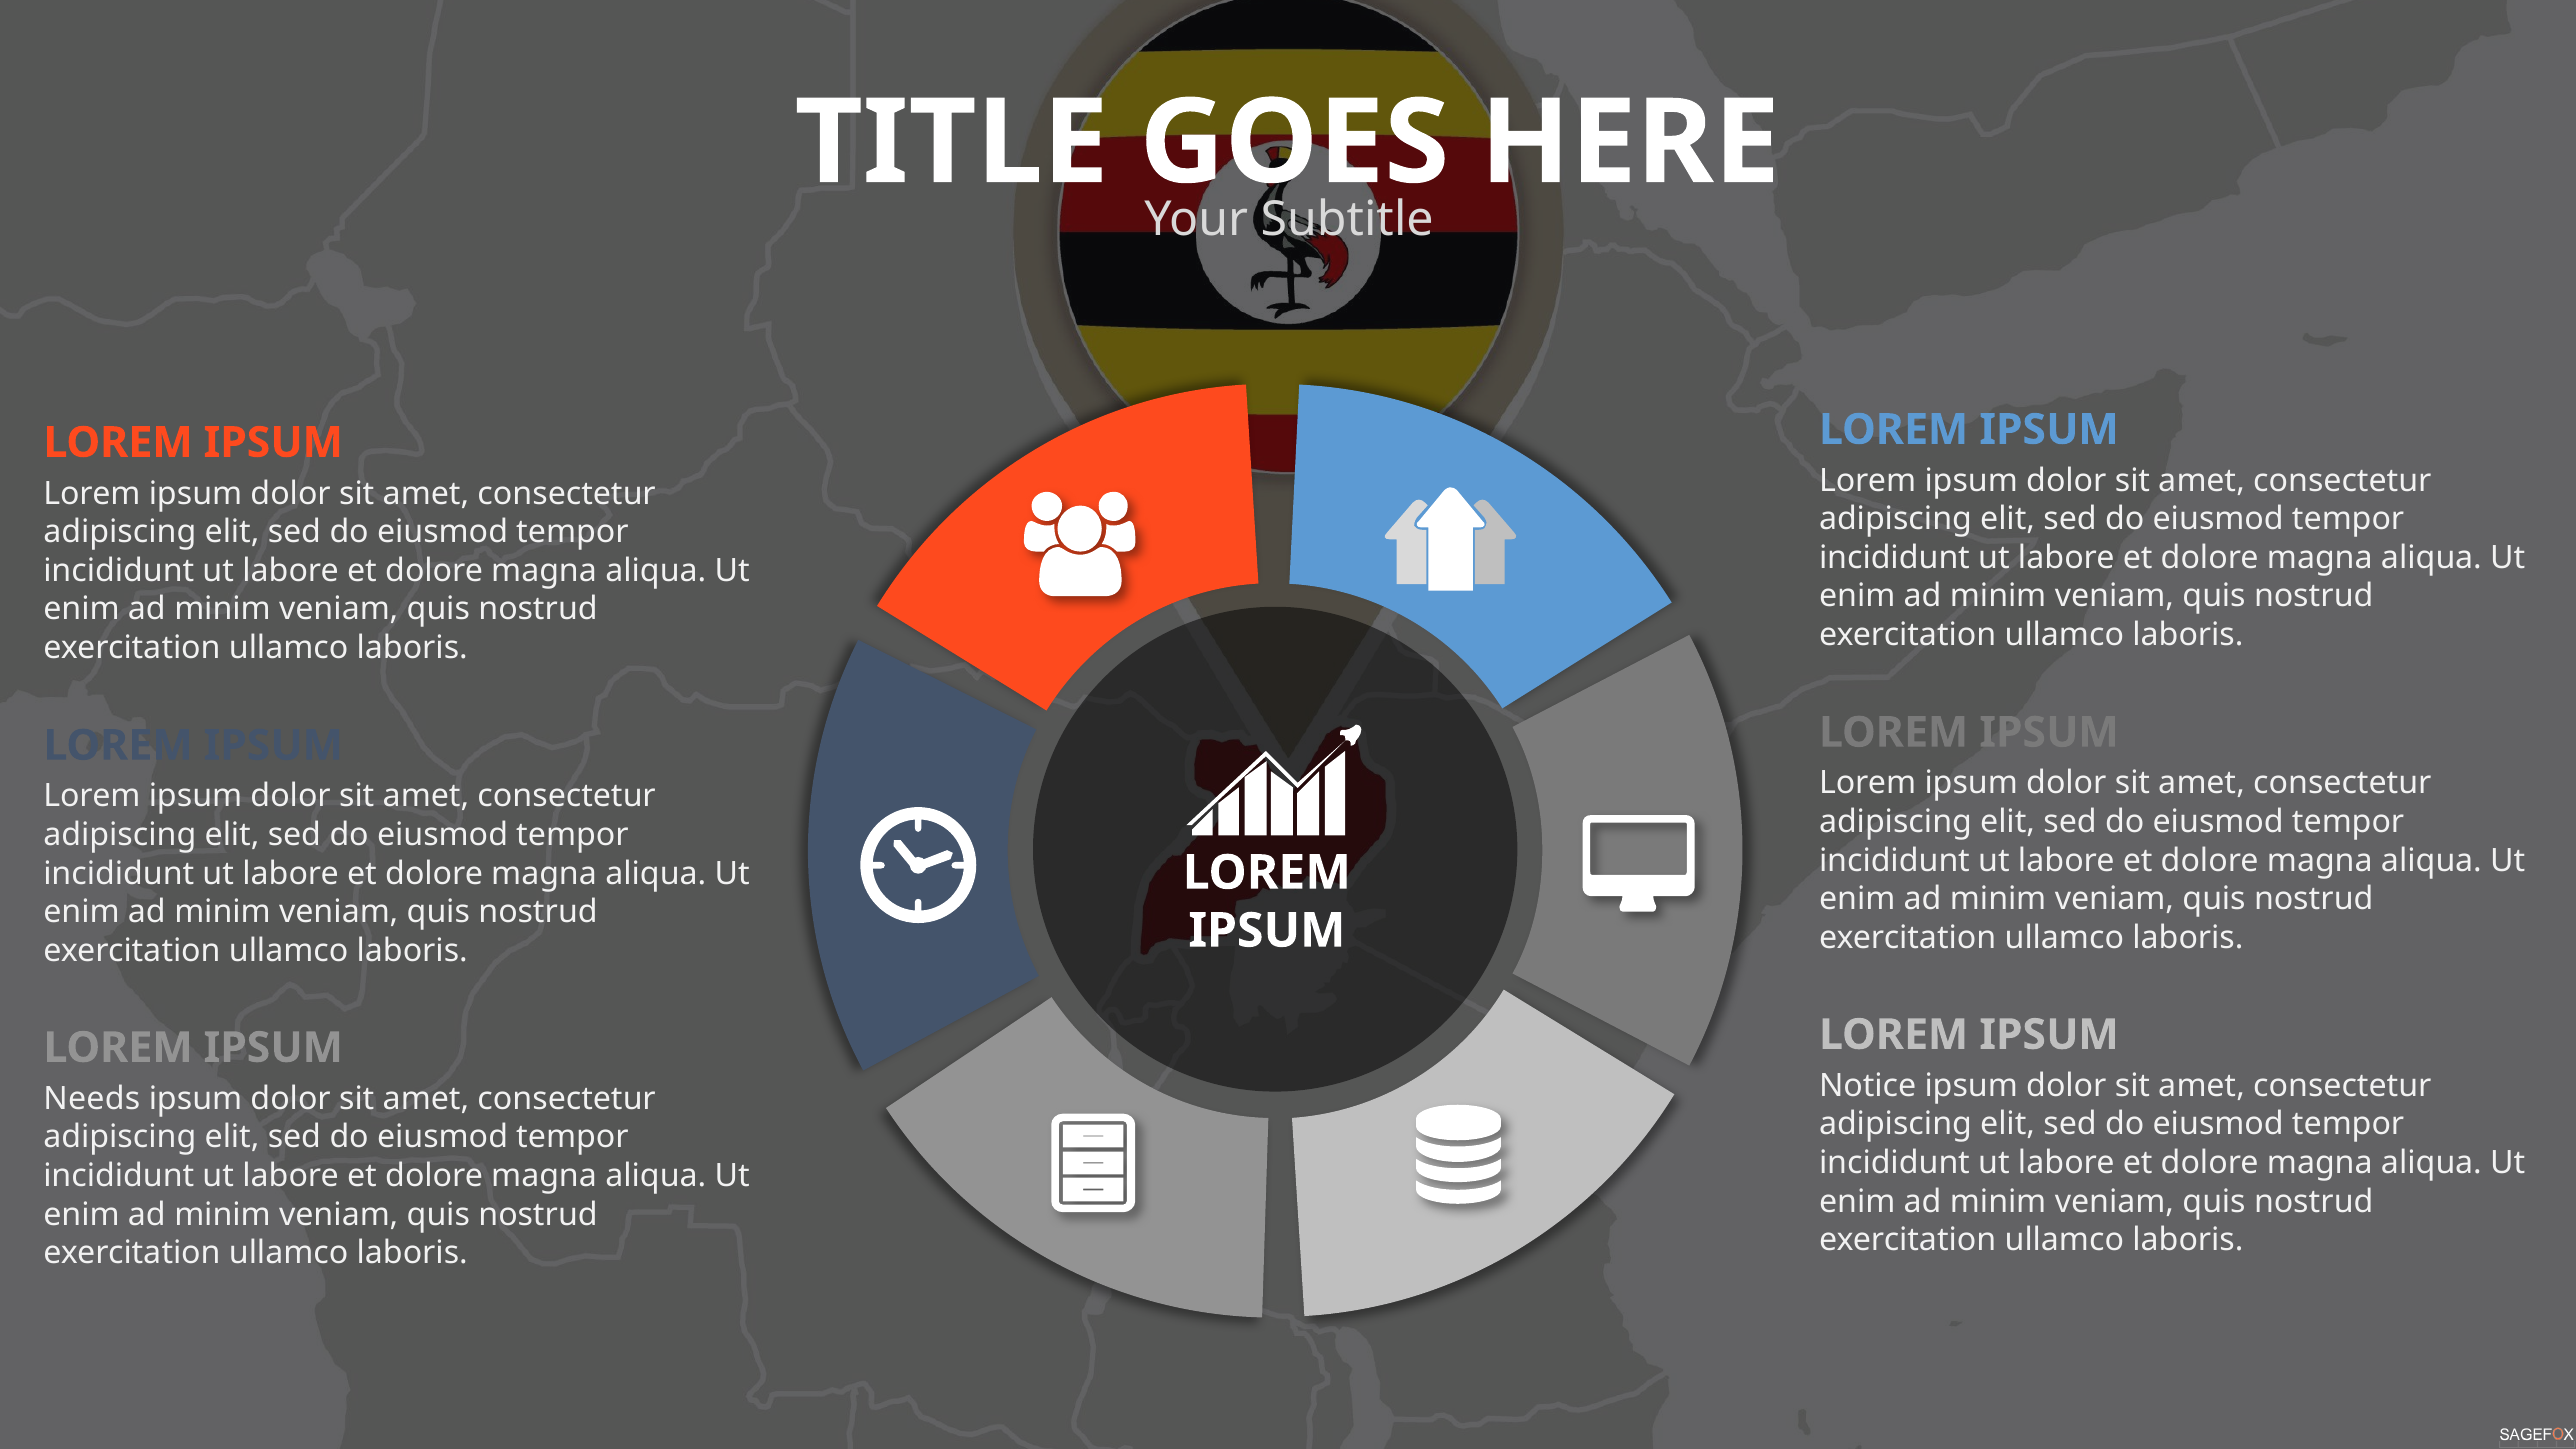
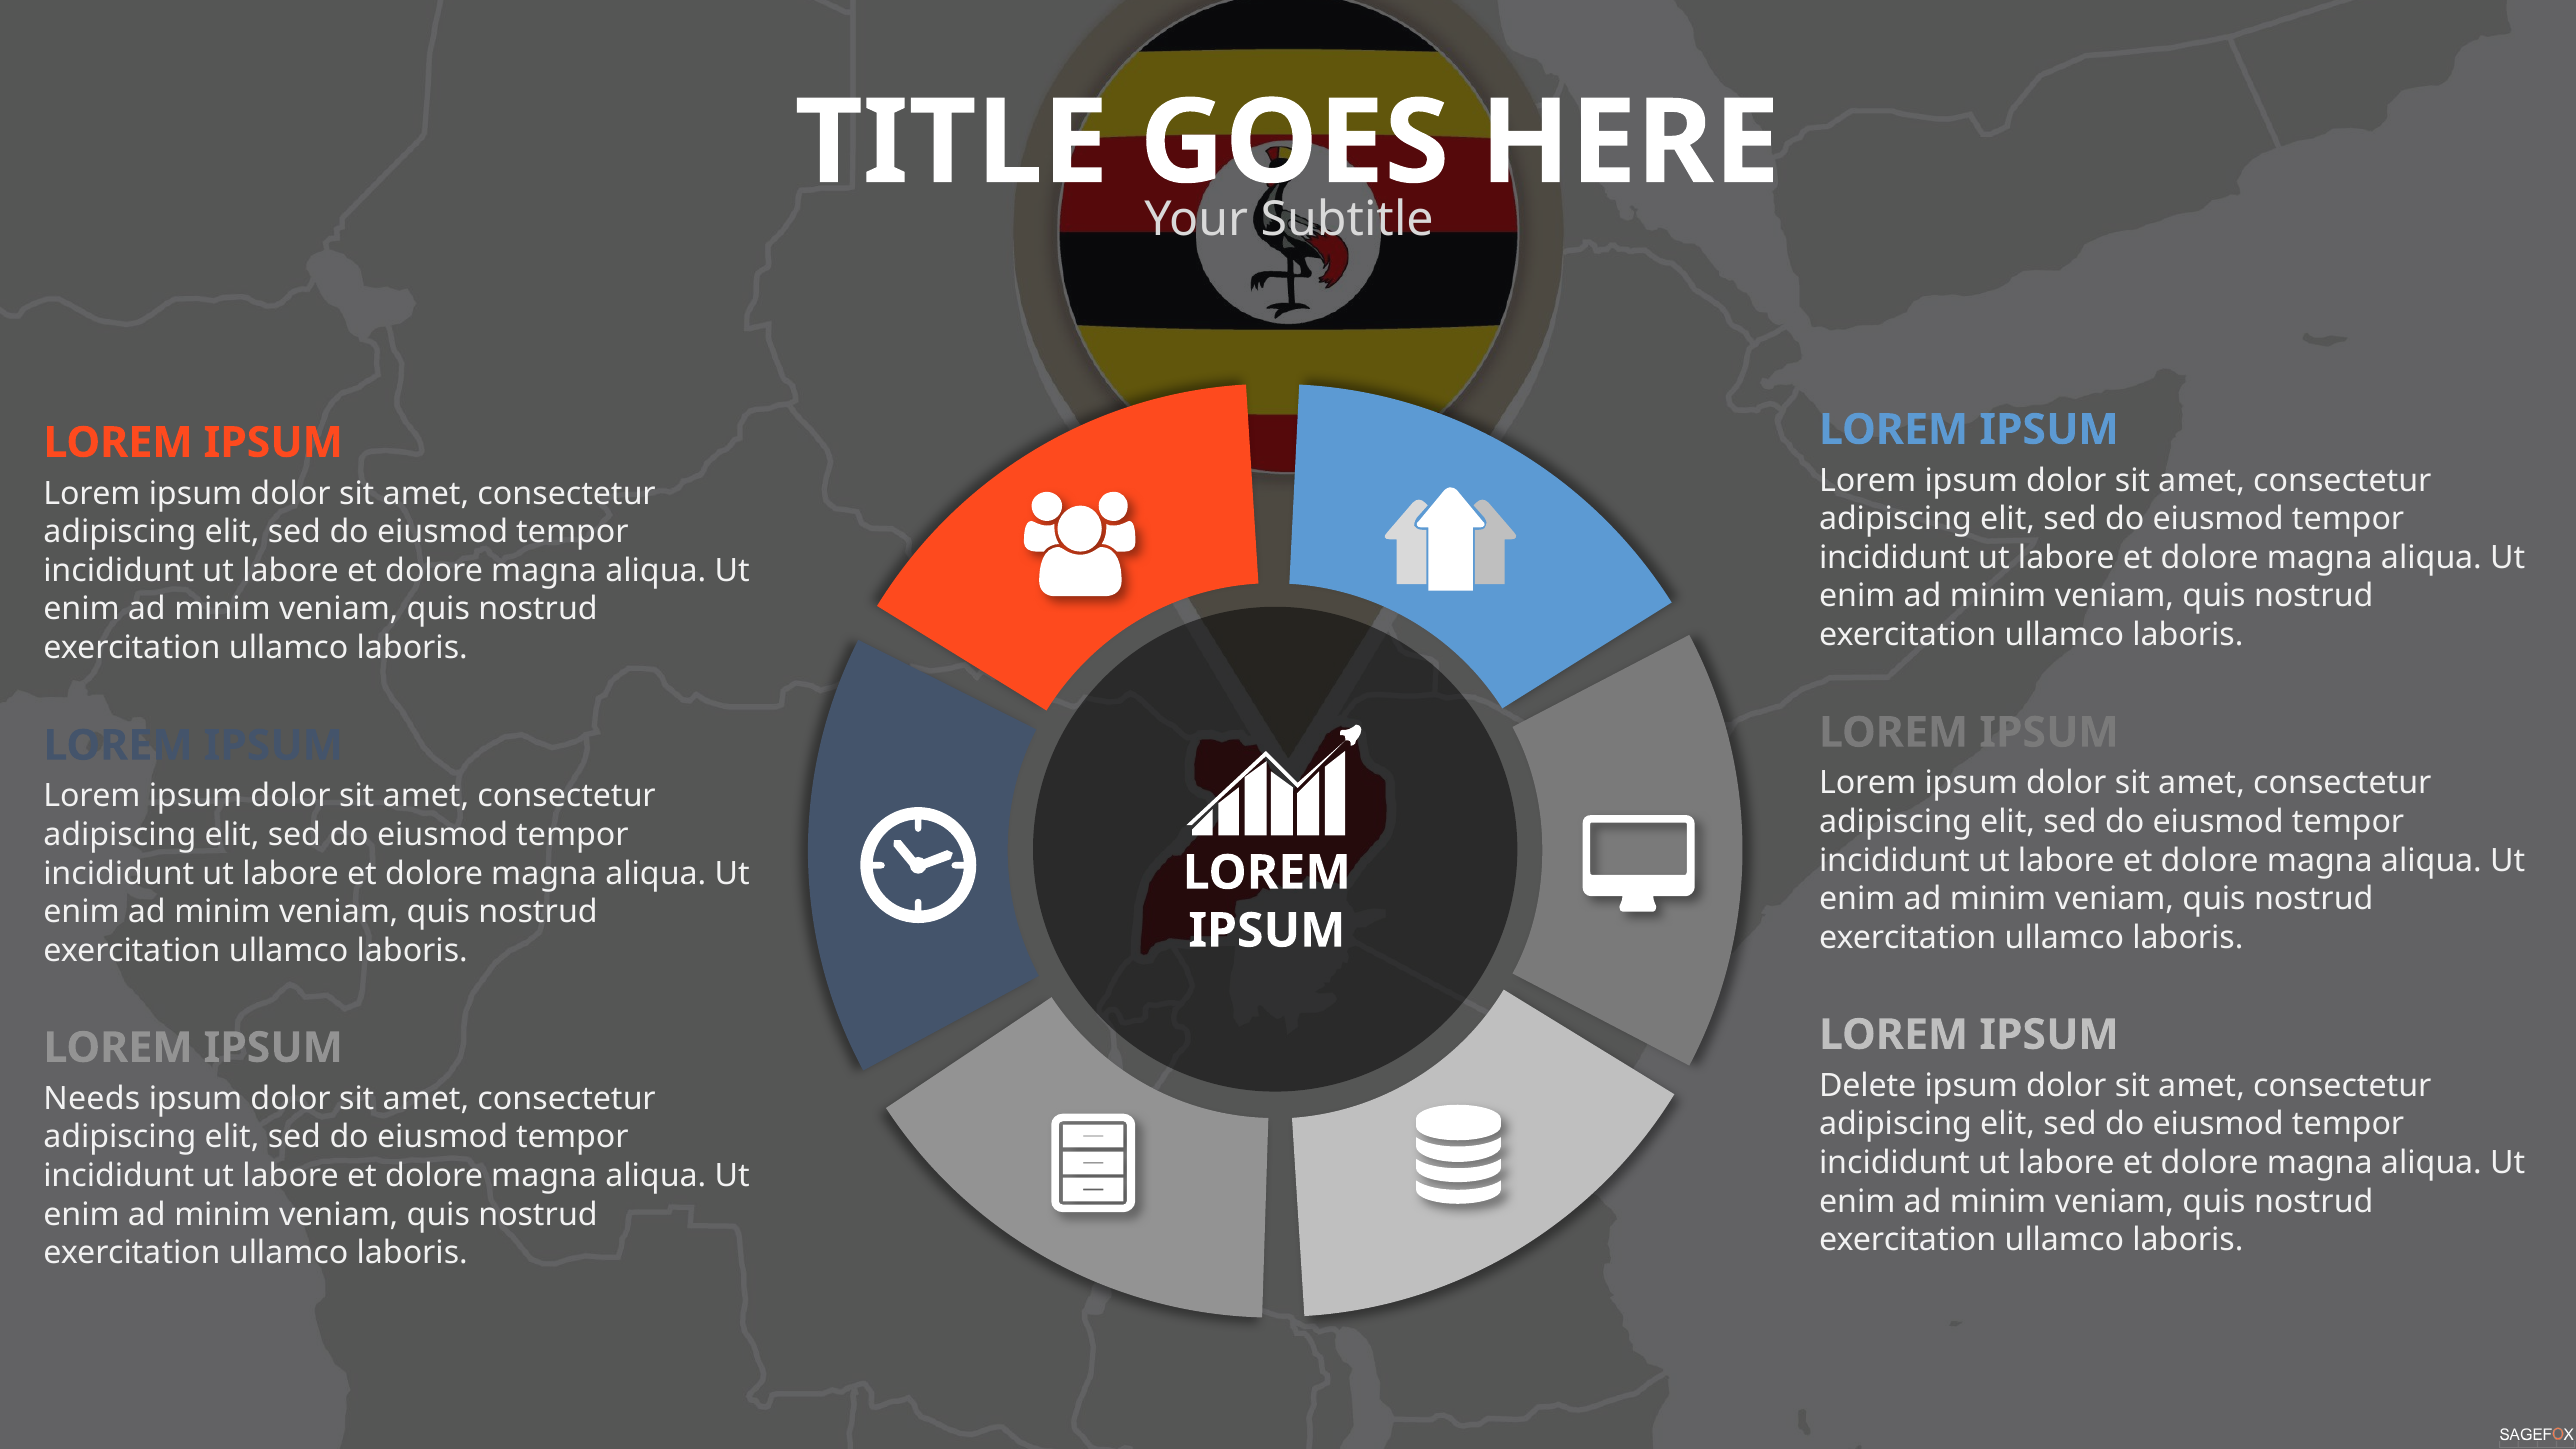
Notice: Notice -> Delete (1868, 1086)
